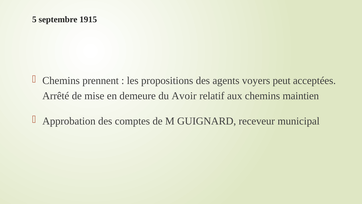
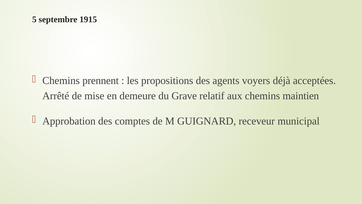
peut: peut -> déjà (282, 81)
Avoir: Avoir -> Grave (184, 96)
